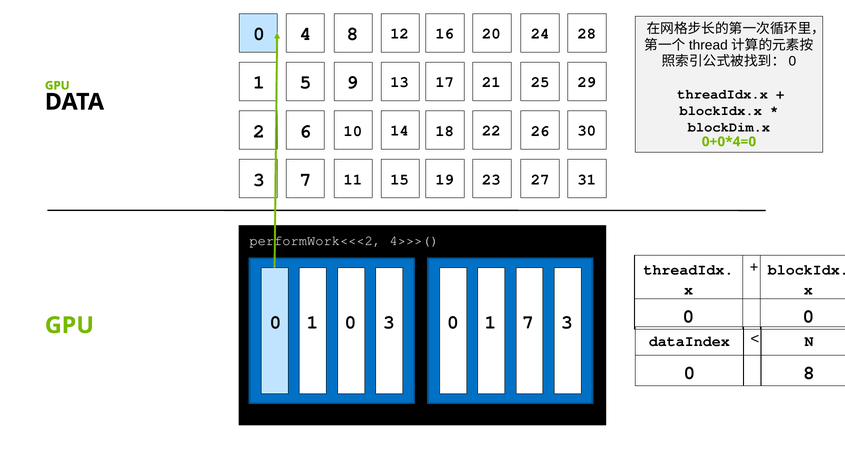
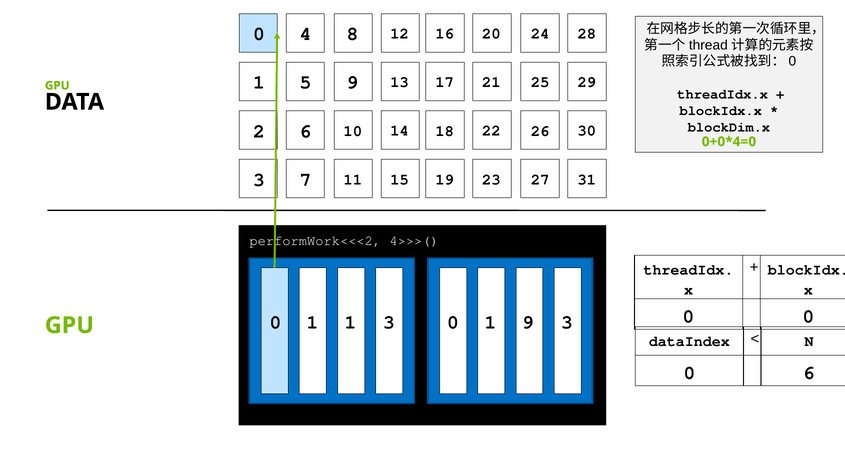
1 0: 0 -> 1 (350, 323)
1 7: 7 -> 9 (528, 323)
0 8: 8 -> 6 (809, 373)
